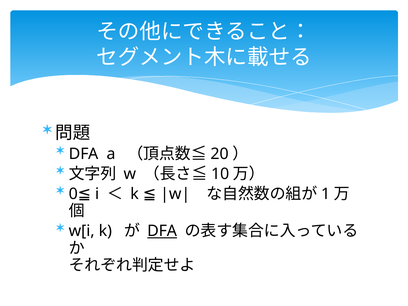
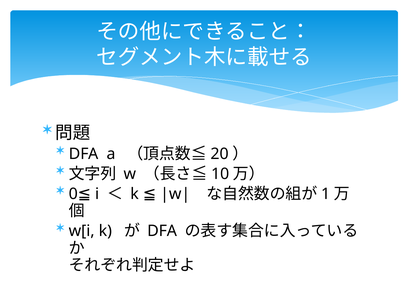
DFA underline: present -> none (162, 231)
